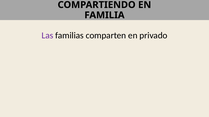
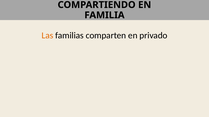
Las colour: purple -> orange (47, 36)
